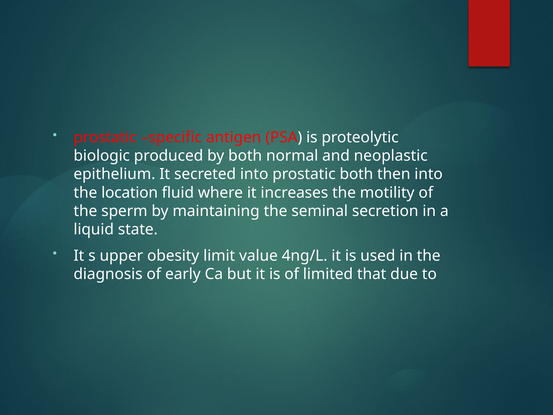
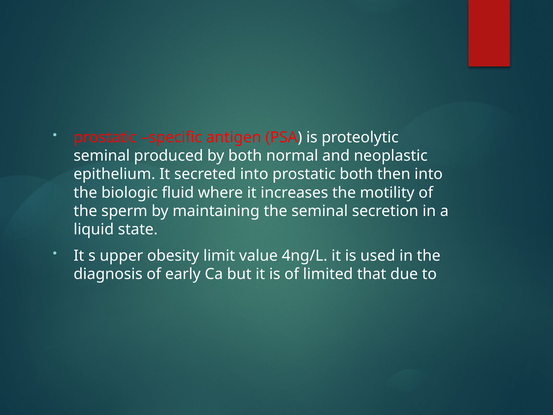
biologic: biologic -> seminal (102, 156)
location: location -> biologic (130, 193)
